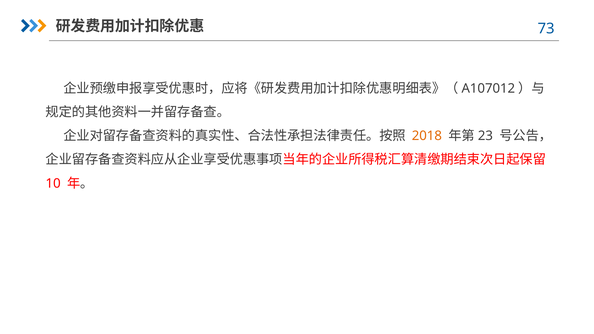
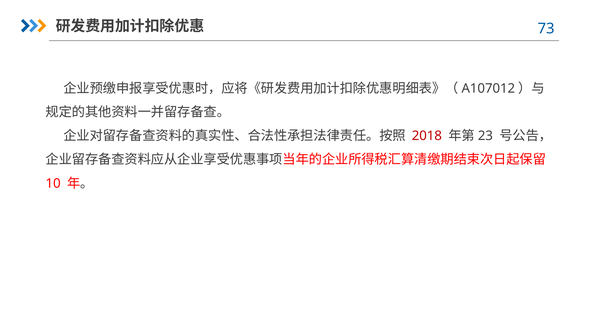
2018 colour: orange -> red (427, 136)
